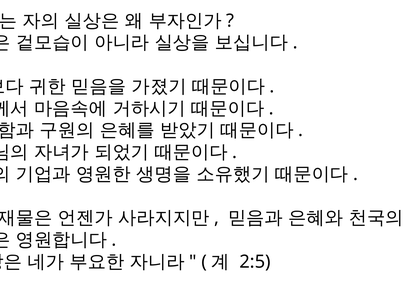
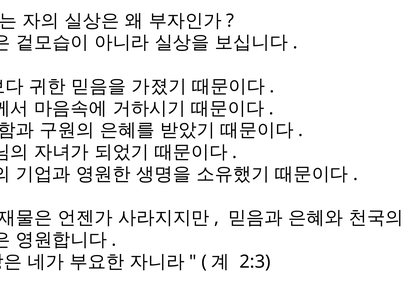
2:5: 2:5 -> 2:3 (255, 262)
